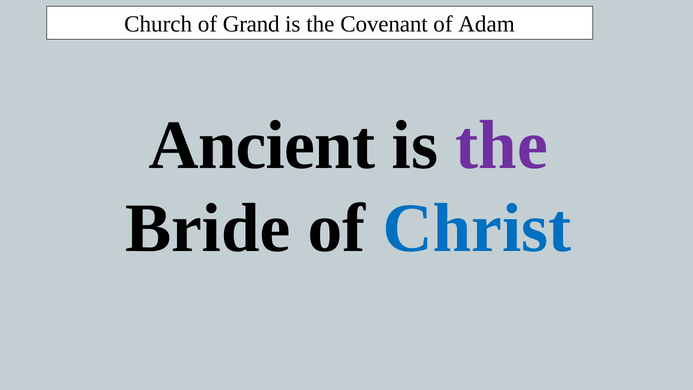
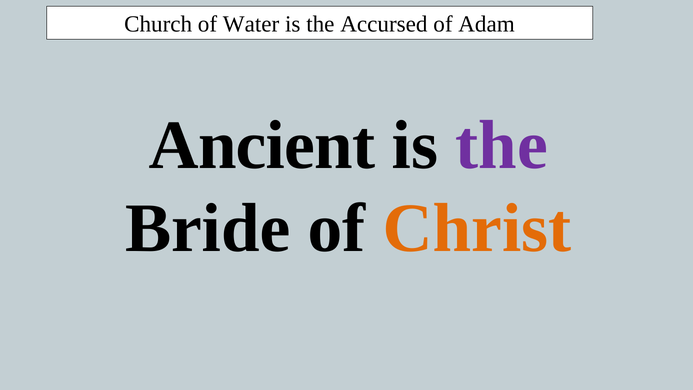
Grand: Grand -> Water (251, 24)
Covenant: Covenant -> Accursed (384, 24)
Christ colour: blue -> orange (477, 228)
